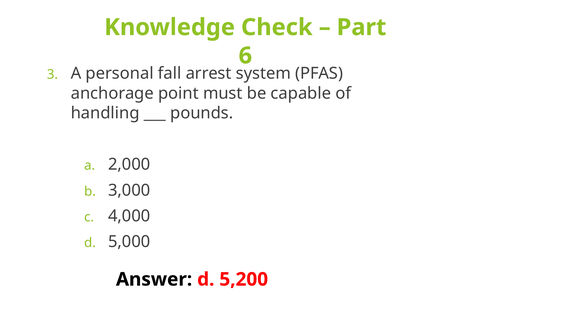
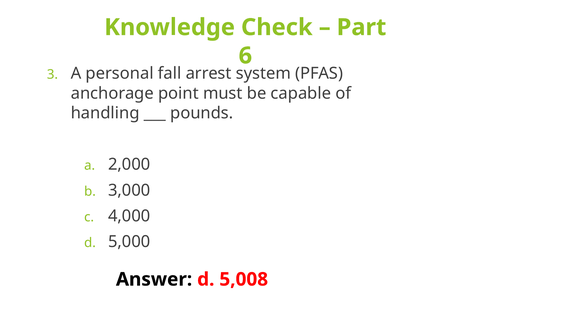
5,200: 5,200 -> 5,008 (244, 280)
